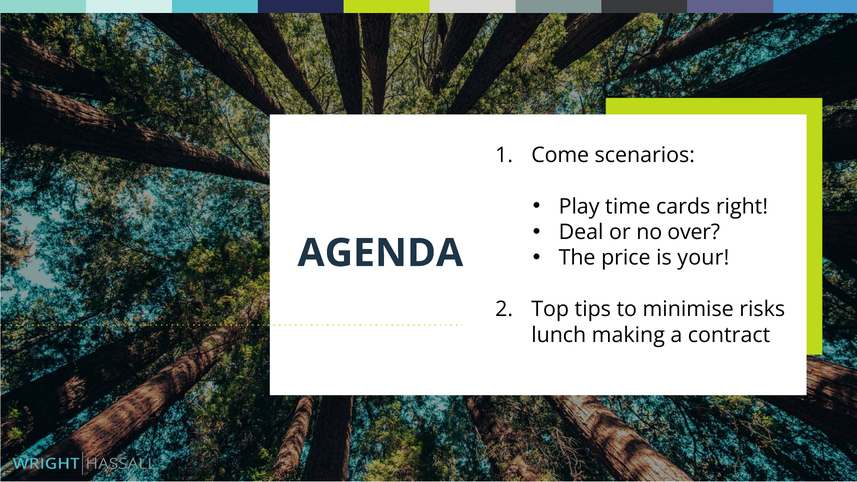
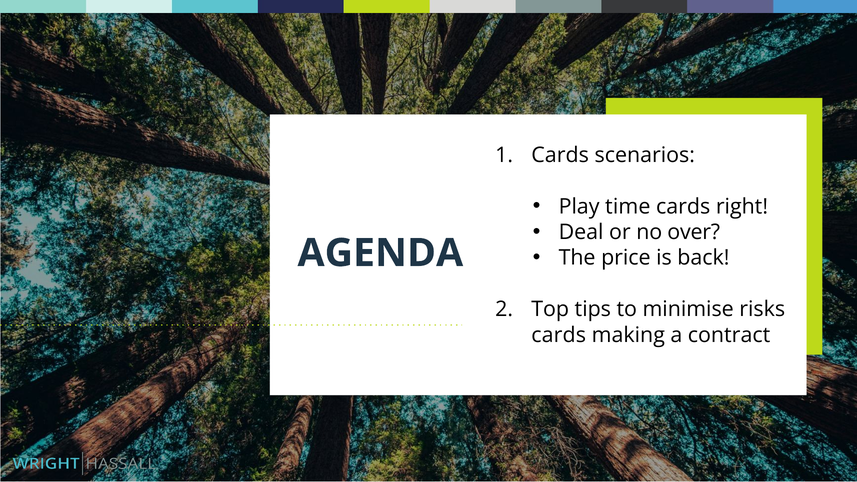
Come: Come -> Cards (560, 155)
your: your -> back (703, 258)
lunch: lunch -> cards (559, 335)
